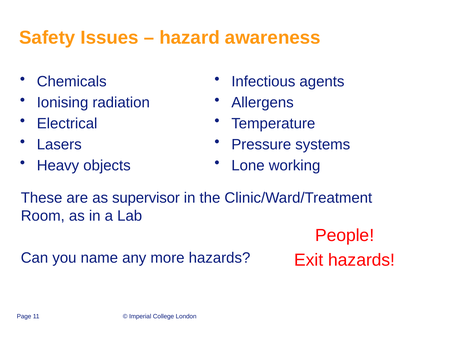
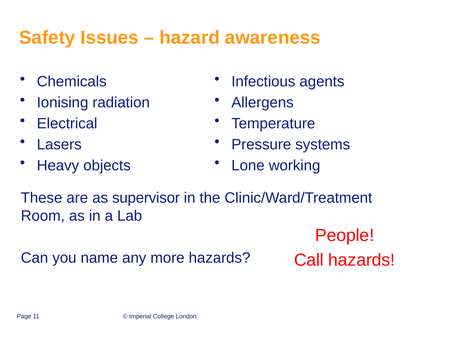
Exit: Exit -> Call (309, 260)
